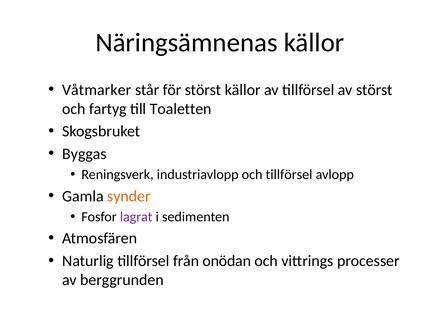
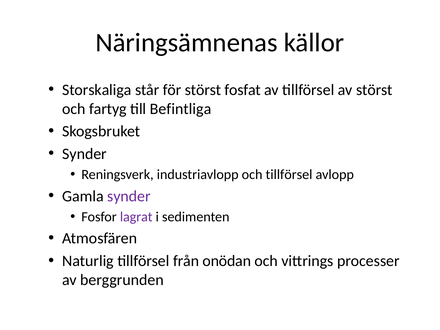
Våtmarker: Våtmarker -> Storskaliga (97, 90)
störst källor: källor -> fosfat (243, 90)
Toaletten: Toaletten -> Befintliga (181, 109)
Byggas: Byggas -> Synder (85, 154)
synder colour: orange -> purple (129, 196)
